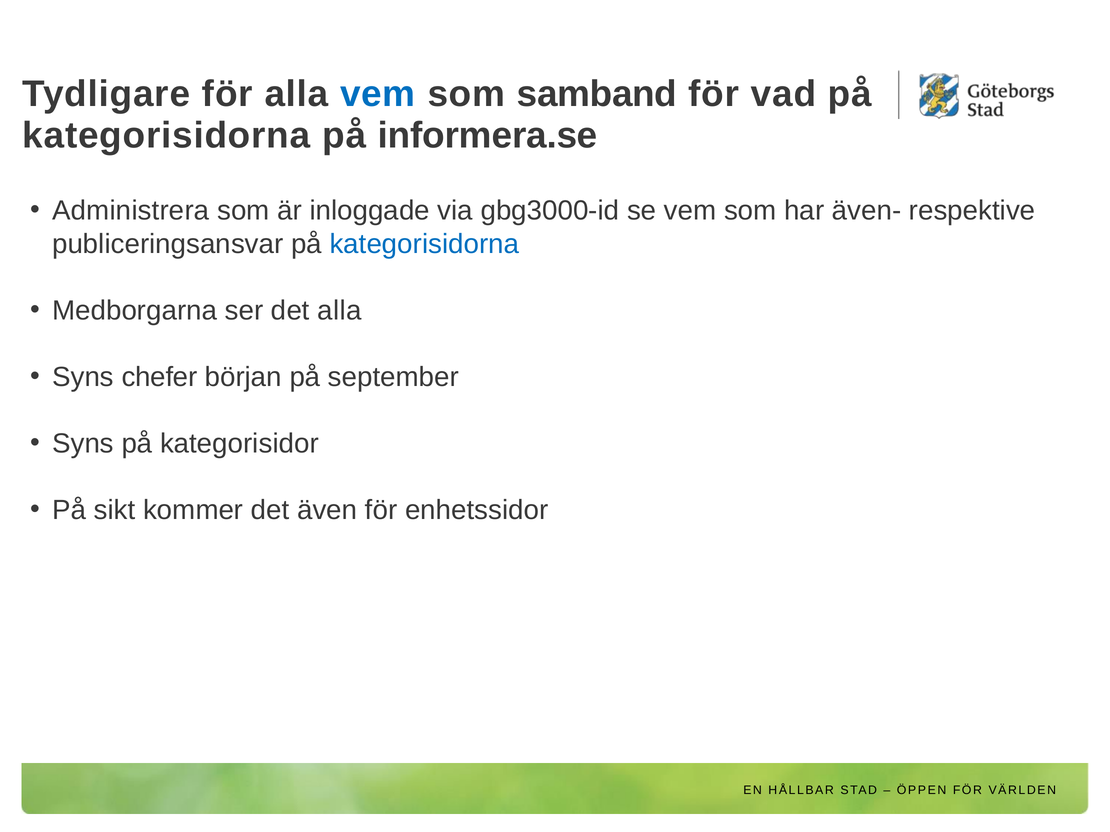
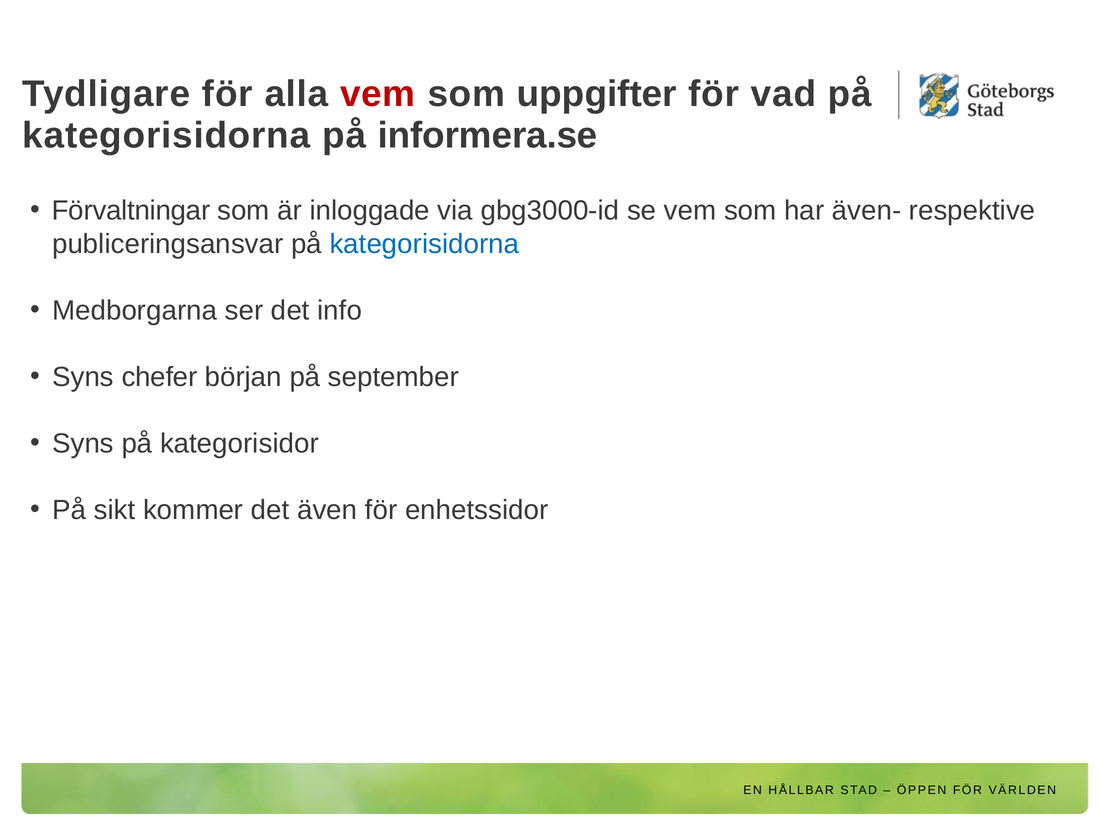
vem colour: blue -> red (378, 94)
samband: samband -> uppgifter (597, 94)
Administrera: Administrera -> Förvaltningar (131, 211)
det alla: alla -> info (340, 311)
